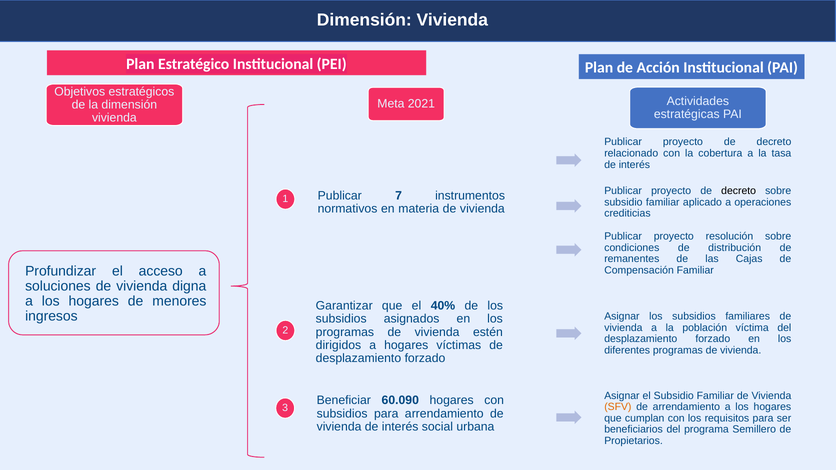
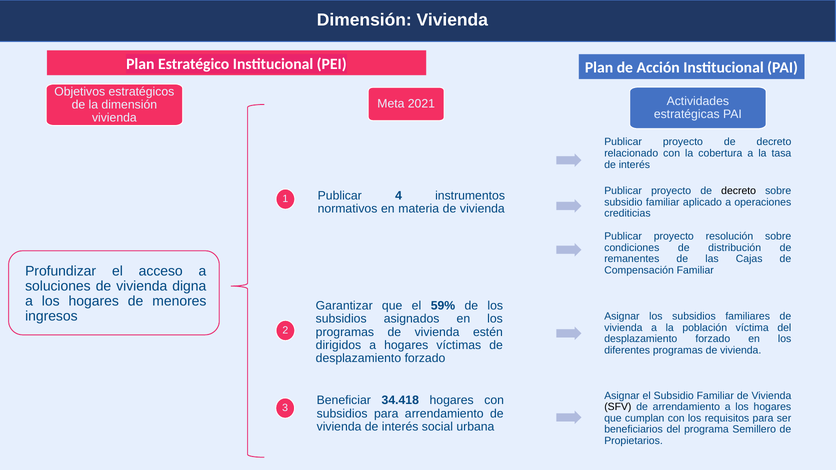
7: 7 -> 4 (399, 196)
40%: 40% -> 59% (443, 306)
60.090: 60.090 -> 34.418 (400, 401)
SFV colour: orange -> black (618, 407)
